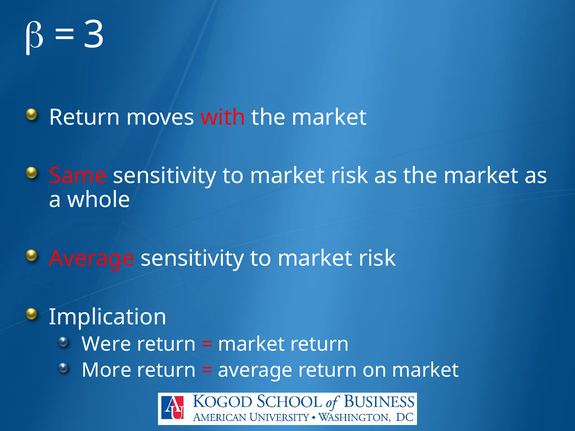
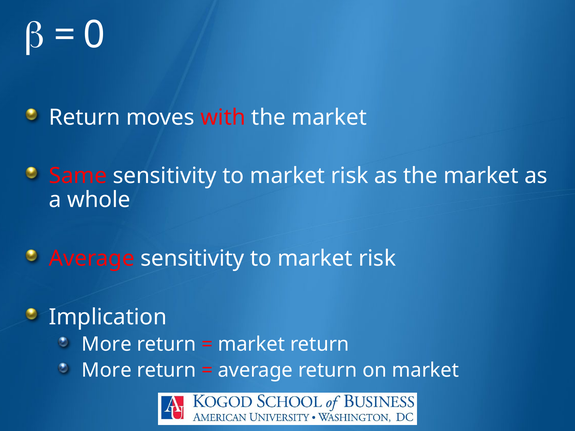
3: 3 -> 0 (94, 35)
Were: Were -> More (107, 345)
